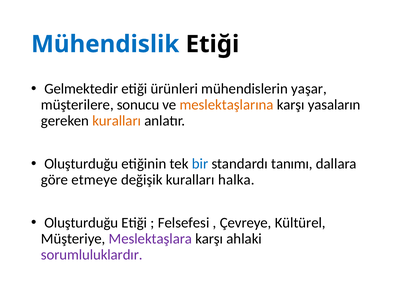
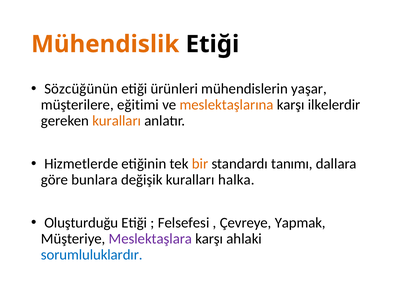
Mühendislik colour: blue -> orange (105, 44)
Gelmektedir: Gelmektedir -> Sözcüğünün (81, 89)
sonucu: sonucu -> eğitimi (138, 105)
yasaların: yasaların -> ilkelerdir (334, 105)
Oluşturduğu: Oluşturduğu -> Hizmetlerde (81, 164)
bir colour: blue -> orange (200, 164)
etmeye: etmeye -> bunlara (94, 180)
Kültürel: Kültürel -> Yapmak (300, 223)
sorumluluklardır colour: purple -> blue (92, 255)
